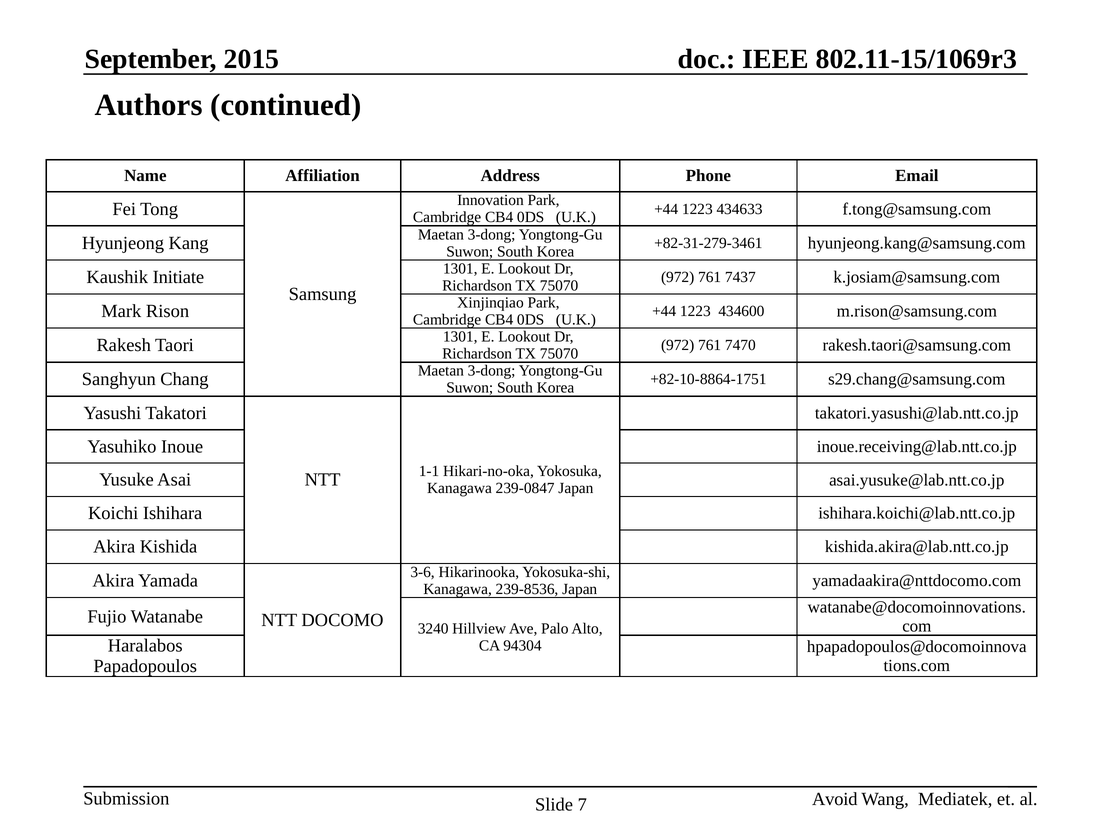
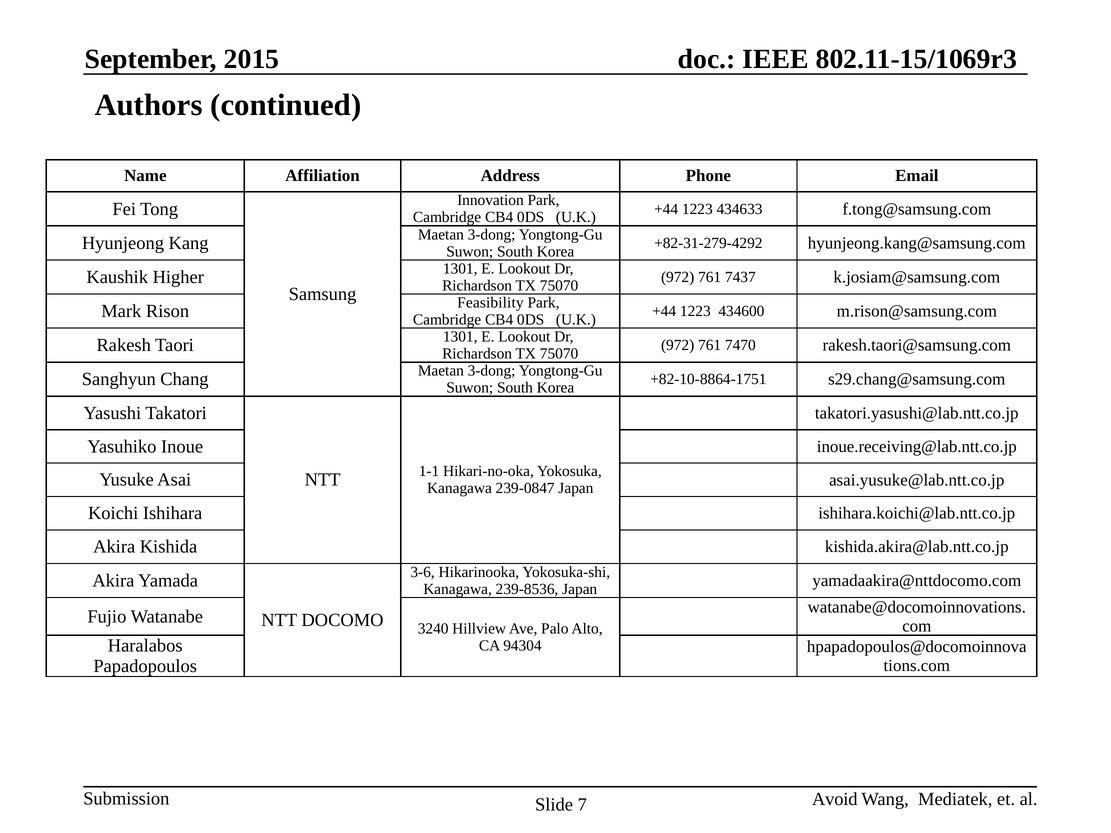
+82-31-279-3461: +82-31-279-3461 -> +82-31-279-4292 (708, 243)
Initiate: Initiate -> Higher (178, 277)
Xinjinqiao: Xinjinqiao -> Feasibility (490, 303)
